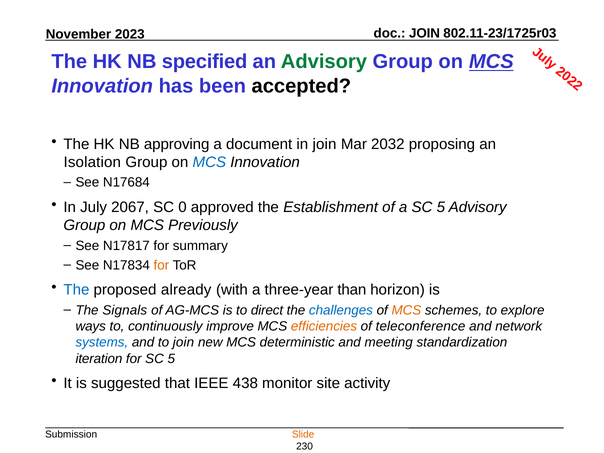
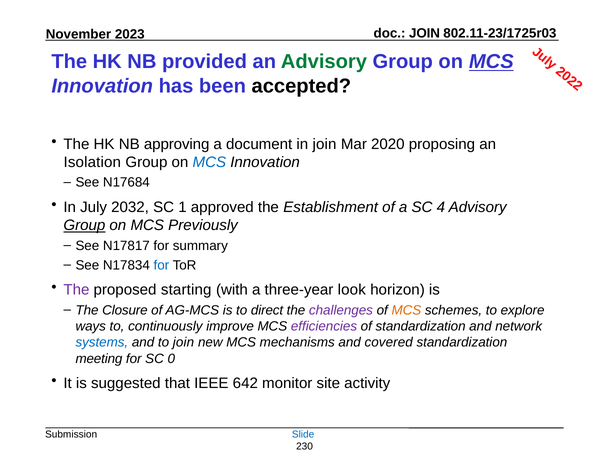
specified: specified -> provided (204, 62)
2032: 2032 -> 2020 (388, 144)
2067: 2067 -> 2032 (130, 207)
SC 0: 0 -> 1 (182, 207)
a SC 5: 5 -> 4 (441, 207)
Group underline: none -> present (84, 225)
for colour: orange -> blue (161, 265)
The colour: blue -> purple (76, 290)
already: already -> starting (186, 290)
than: than -> look (352, 290)
Signals: Signals -> Closure (125, 310)
challenges colour: blue -> purple (341, 310)
efficiencies colour: orange -> purple (324, 326)
of teleconference: teleconference -> standardization (421, 326)
deterministic: deterministic -> mechanisms (297, 343)
meeting: meeting -> covered (389, 343)
iteration: iteration -> meeting (99, 359)
for SC 5: 5 -> 0 (171, 359)
438: 438 -> 642 (245, 383)
Slide colour: orange -> blue (303, 434)
